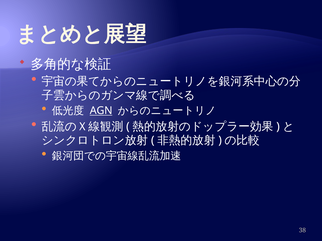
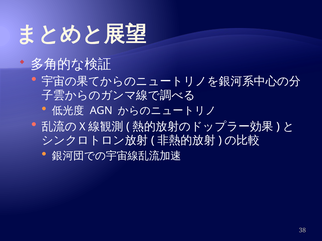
AGN underline: present -> none (101, 111)
